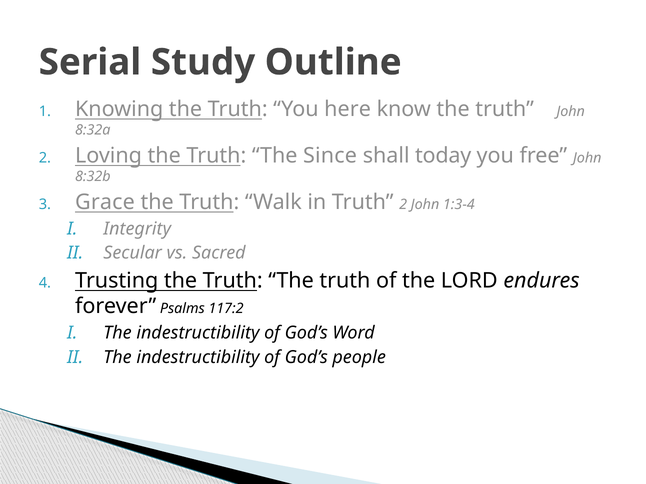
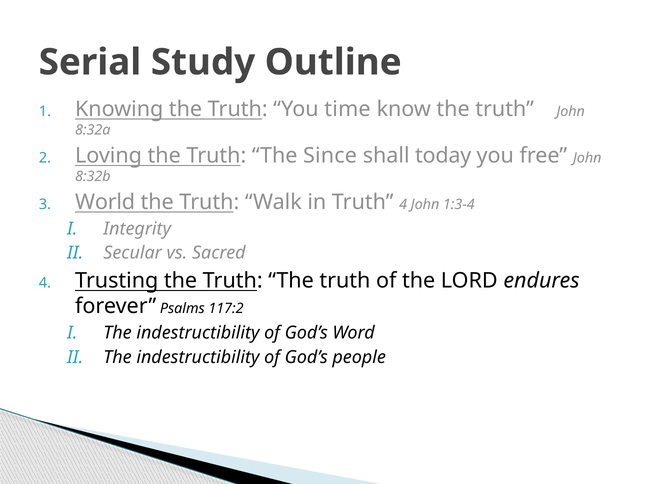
here: here -> time (348, 109)
Grace: Grace -> World (105, 202)
Truth 2: 2 -> 4 (403, 205)
